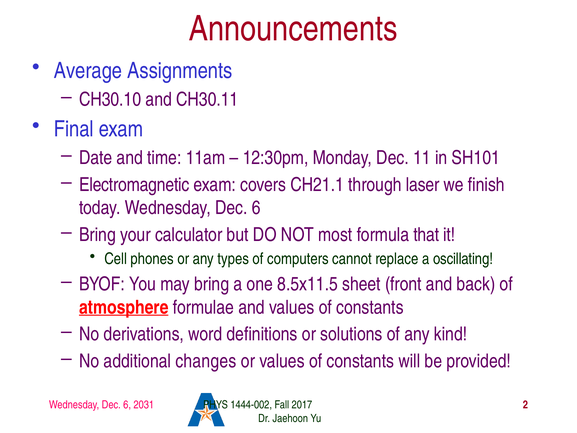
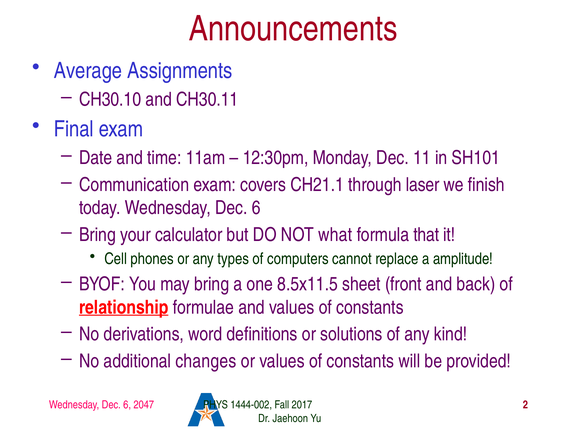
Electromagnetic: Electromagnetic -> Communication (134, 185)
most: most -> what (335, 235)
oscillating: oscillating -> amplitude (463, 259)
atmosphere: atmosphere -> relationship (124, 307)
2031: 2031 -> 2047 (144, 405)
